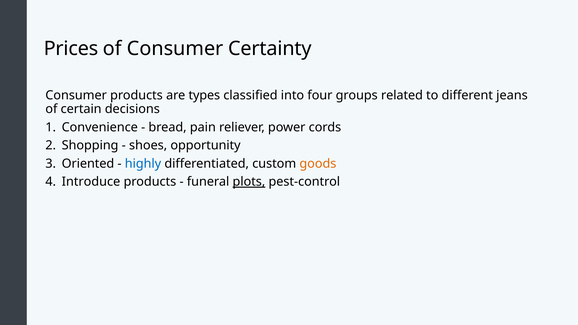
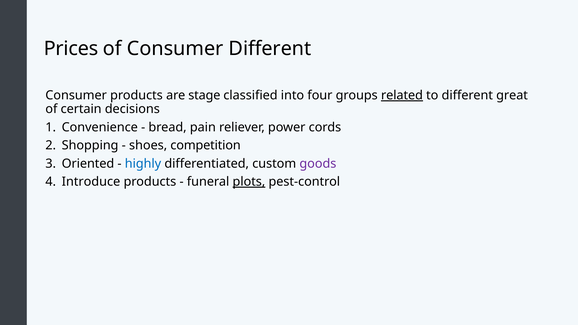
Consumer Certainty: Certainty -> Different (270, 49)
types: types -> stage (204, 95)
related underline: none -> present (402, 95)
jeans: jeans -> great (512, 95)
opportunity: opportunity -> competition (206, 145)
goods colour: orange -> purple (318, 164)
